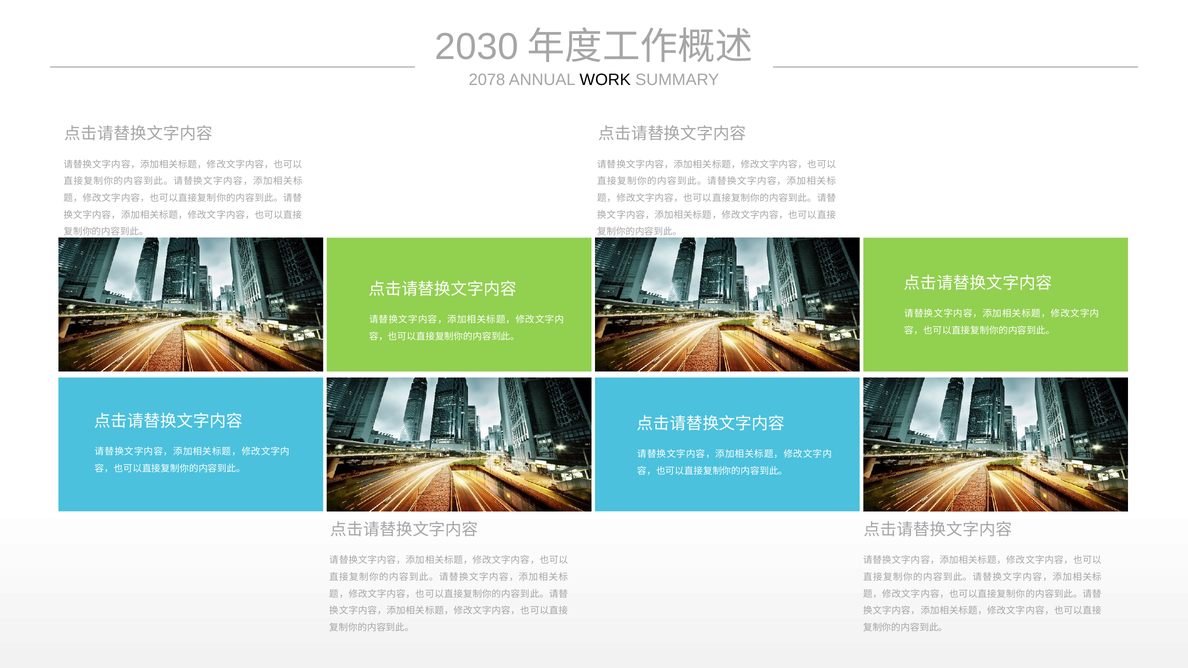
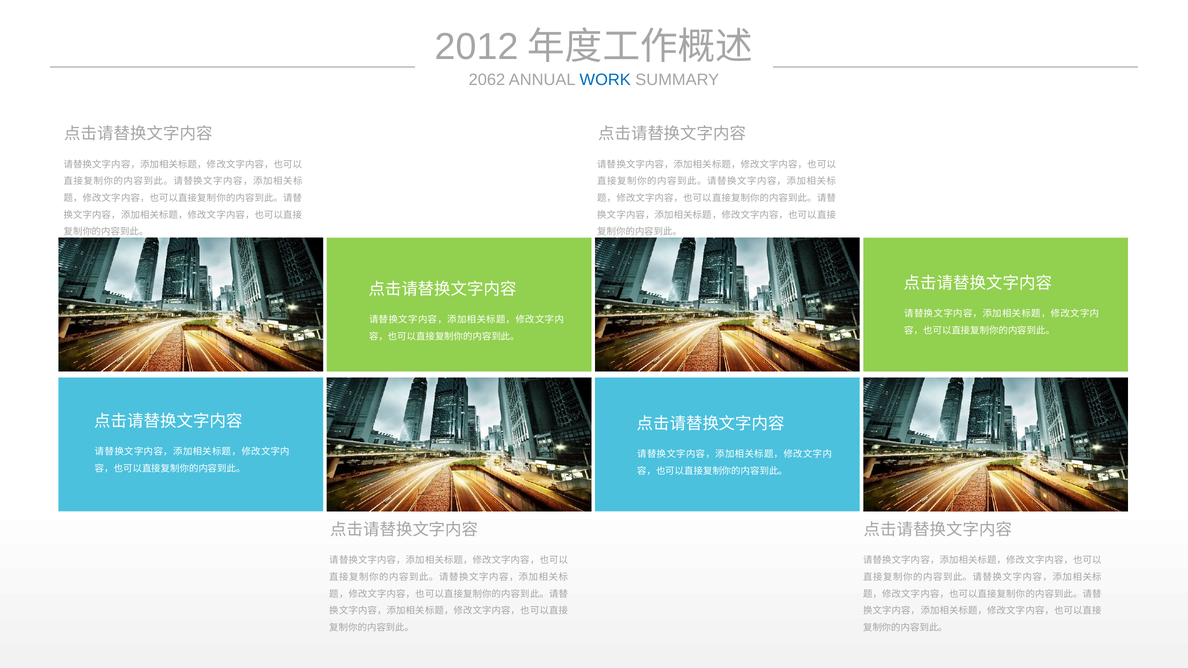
2030: 2030 -> 2012 (477, 47)
2078: 2078 -> 2062 (487, 80)
WORK colour: black -> blue (605, 80)
